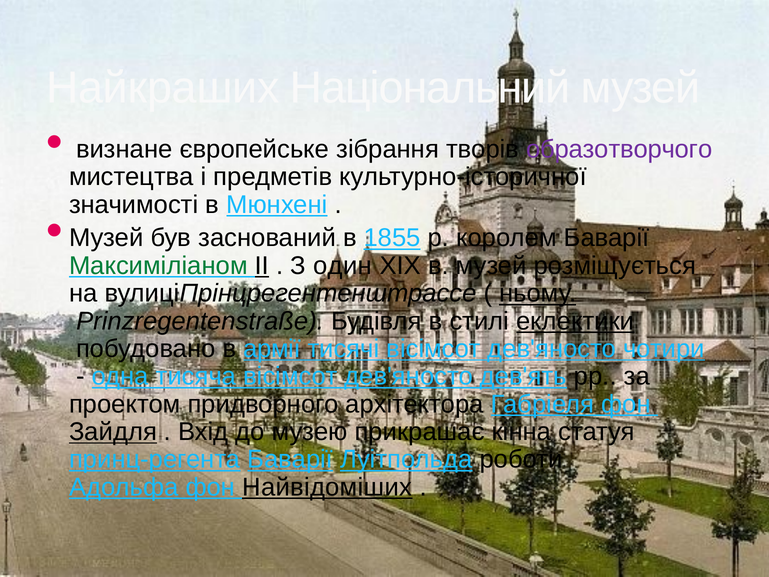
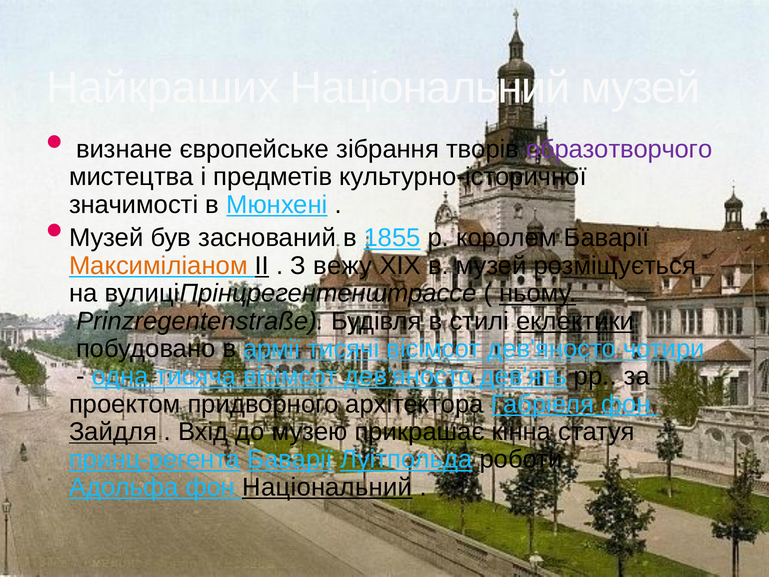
Максиміліаном colour: green -> orange (158, 266)
один: один -> вежу (343, 266)
фон Найвідоміших: Найвідоміших -> Національний (327, 487)
